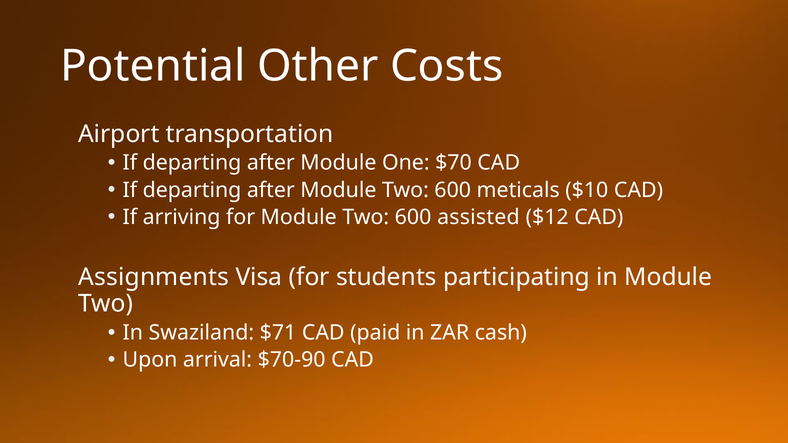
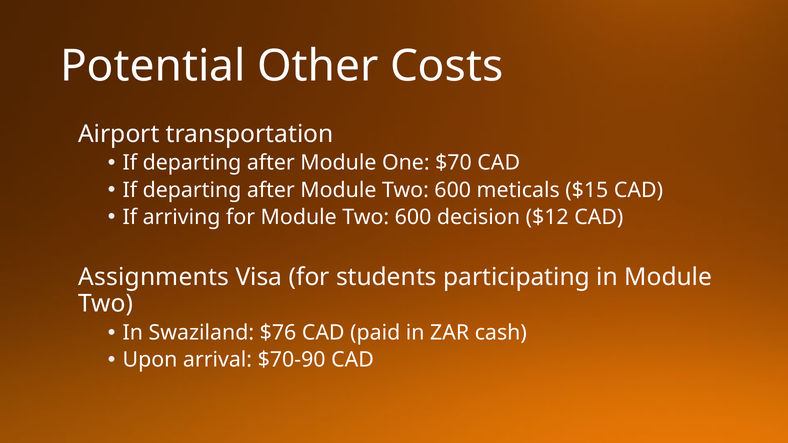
$10: $10 -> $15 (587, 190)
assisted: assisted -> decision (478, 217)
$71: $71 -> $76 (278, 333)
